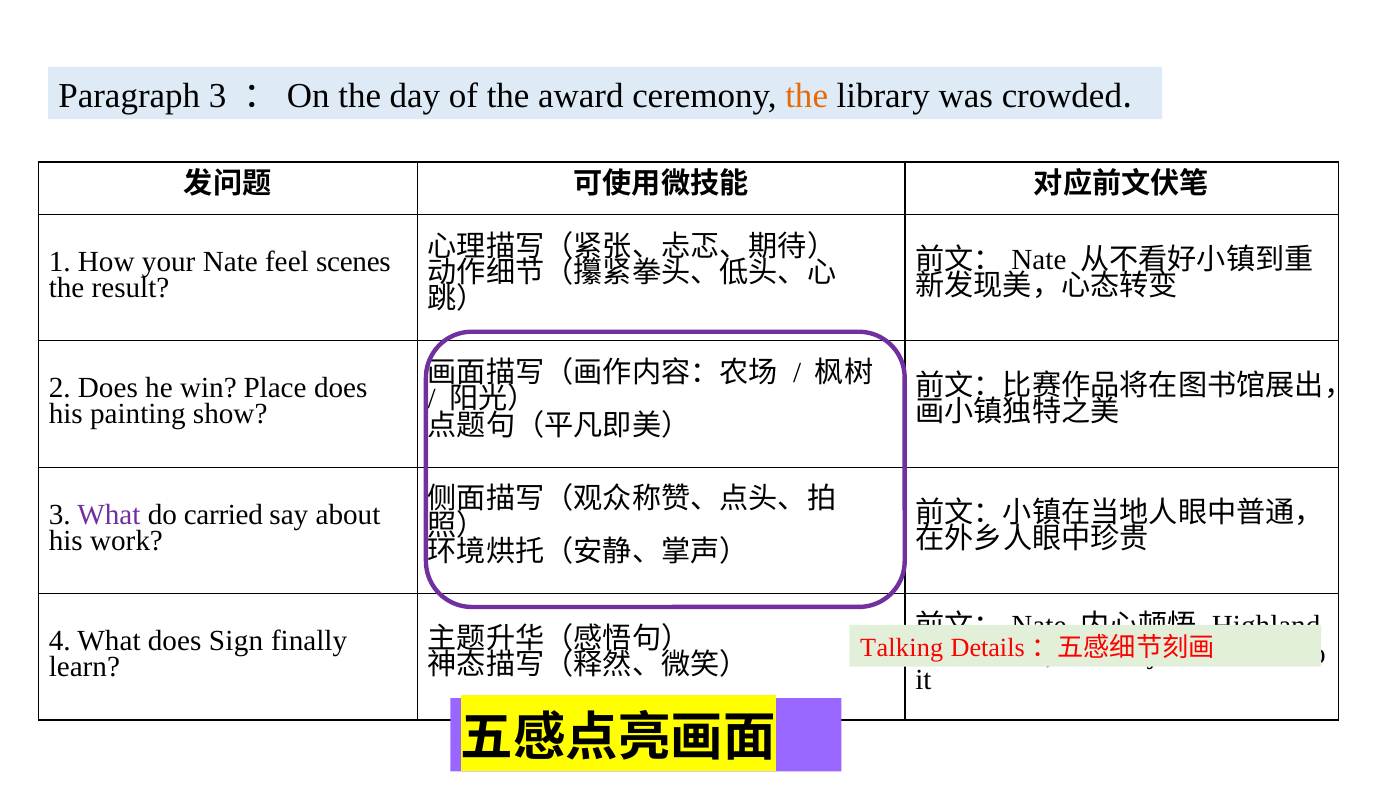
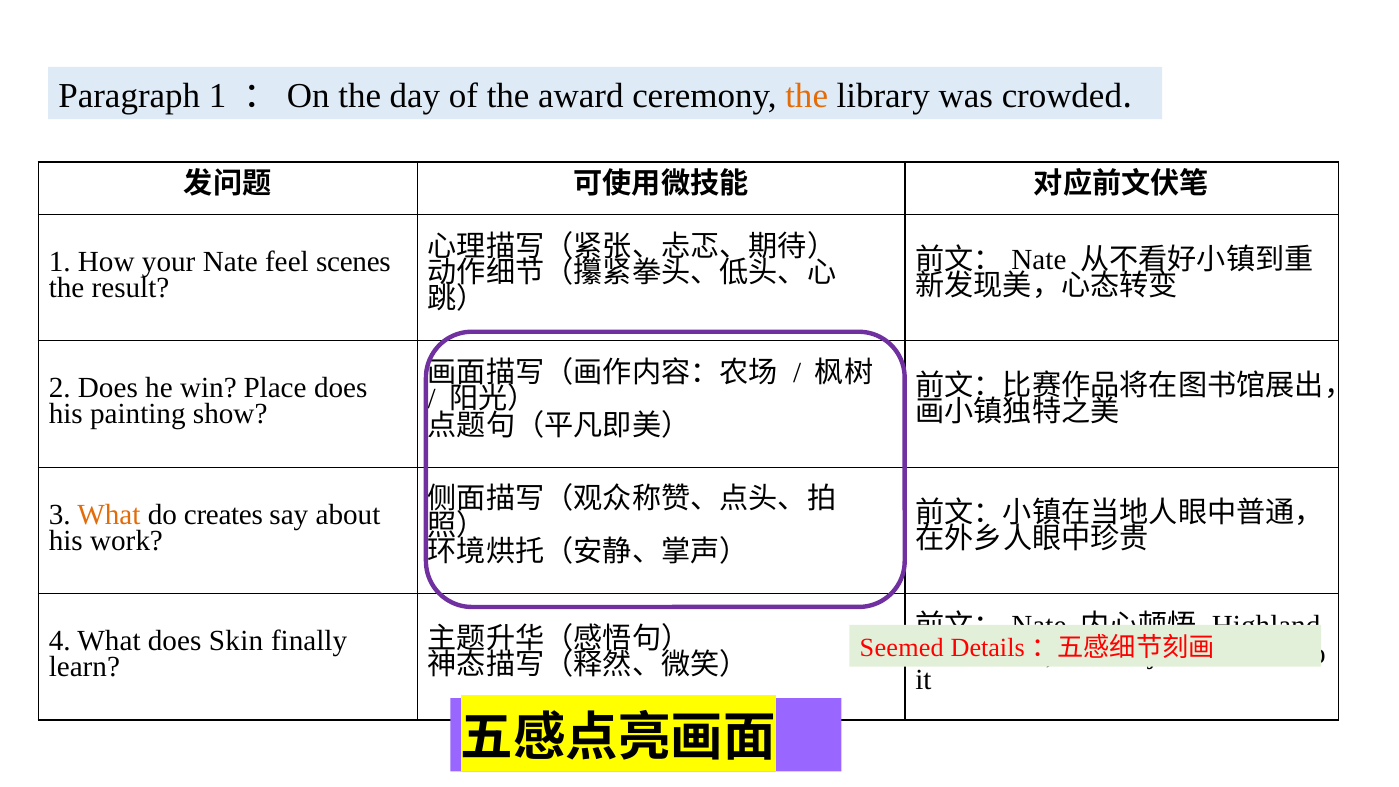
Paragraph 3: 3 -> 1 (218, 95)
What colour: purple -> orange (109, 514)
carried: carried -> creates (223, 514)
Sign: Sign -> Skin (236, 641)
Talking: Talking -> Seemed (902, 648)
